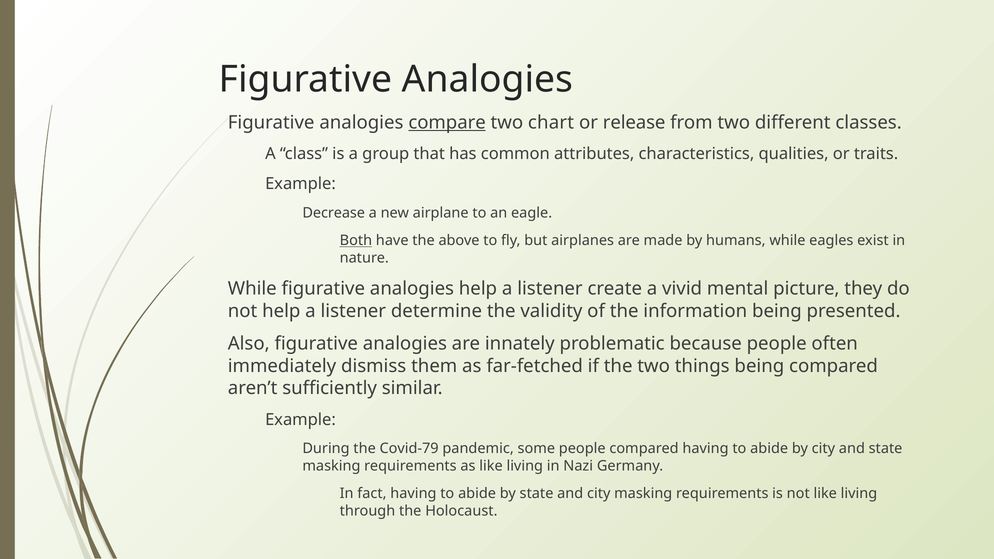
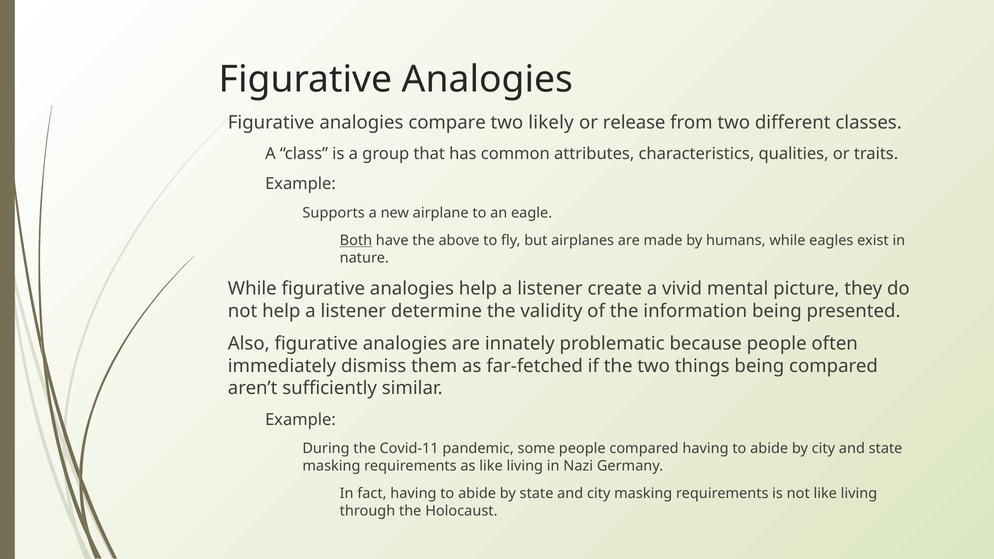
compare underline: present -> none (447, 122)
chart: chart -> likely (551, 122)
Decrease: Decrease -> Supports (334, 213)
Covid-79: Covid-79 -> Covid-11 (409, 449)
